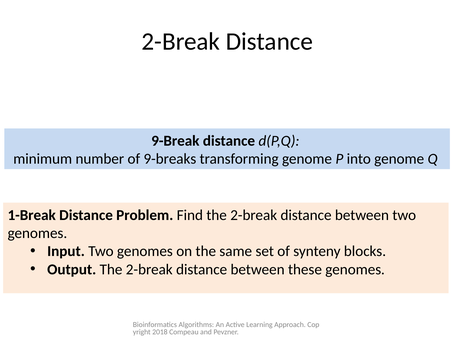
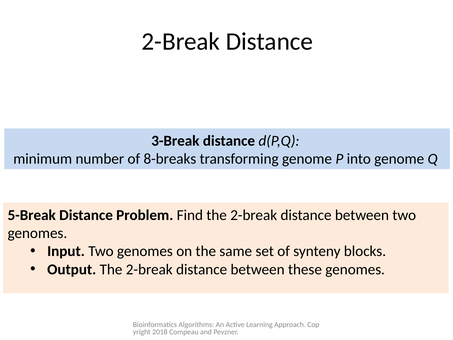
9-Break: 9-Break -> 3-Break (175, 141)
9-breaks: 9-breaks -> 8-breaks (170, 159)
1-Break: 1-Break -> 5-Break (32, 215)
